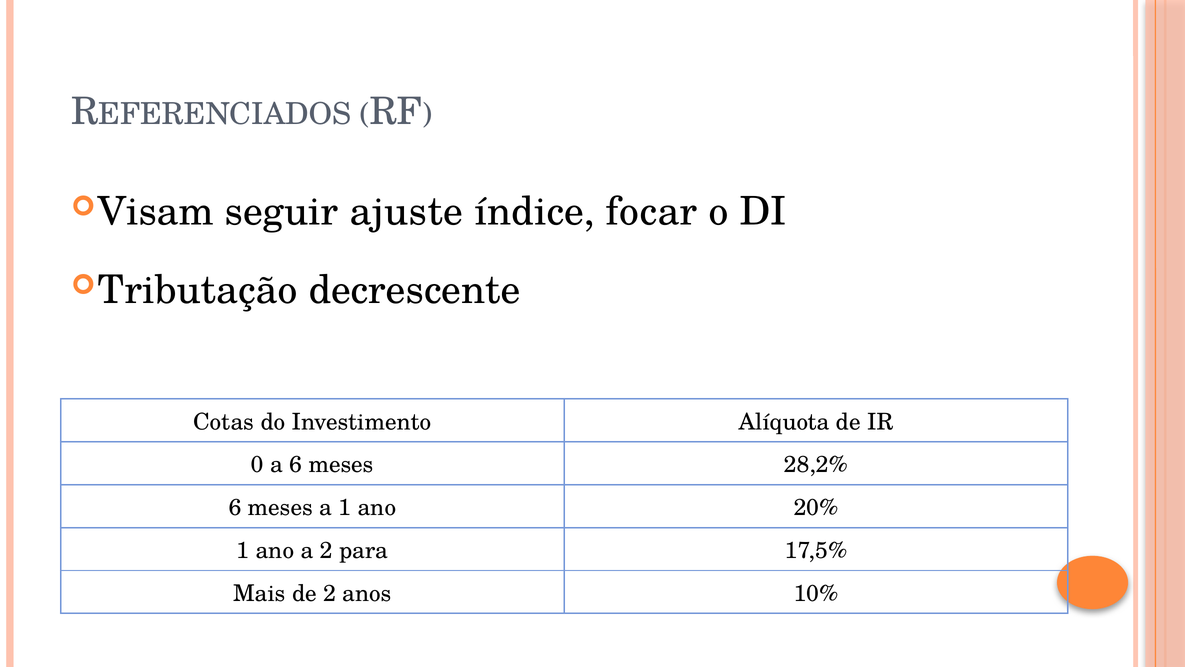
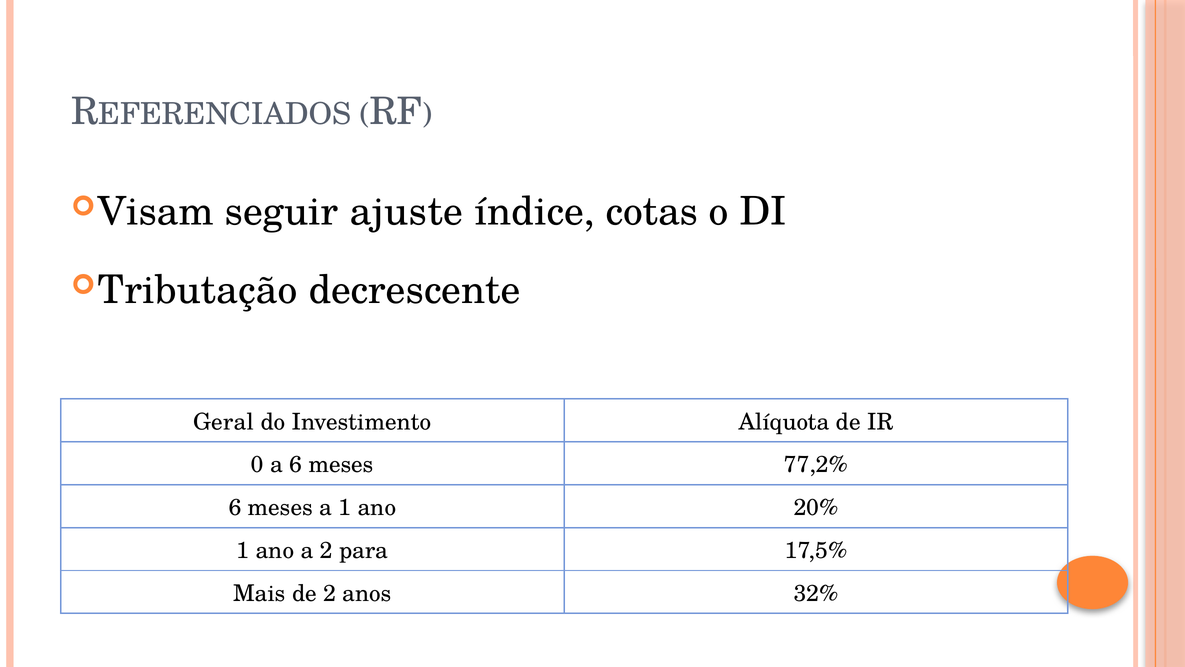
focar: focar -> cotas (652, 212)
Cotas: Cotas -> Geral (224, 422)
28,2%: 28,2% -> 77,2% (816, 465)
10%: 10% -> 32% (816, 593)
